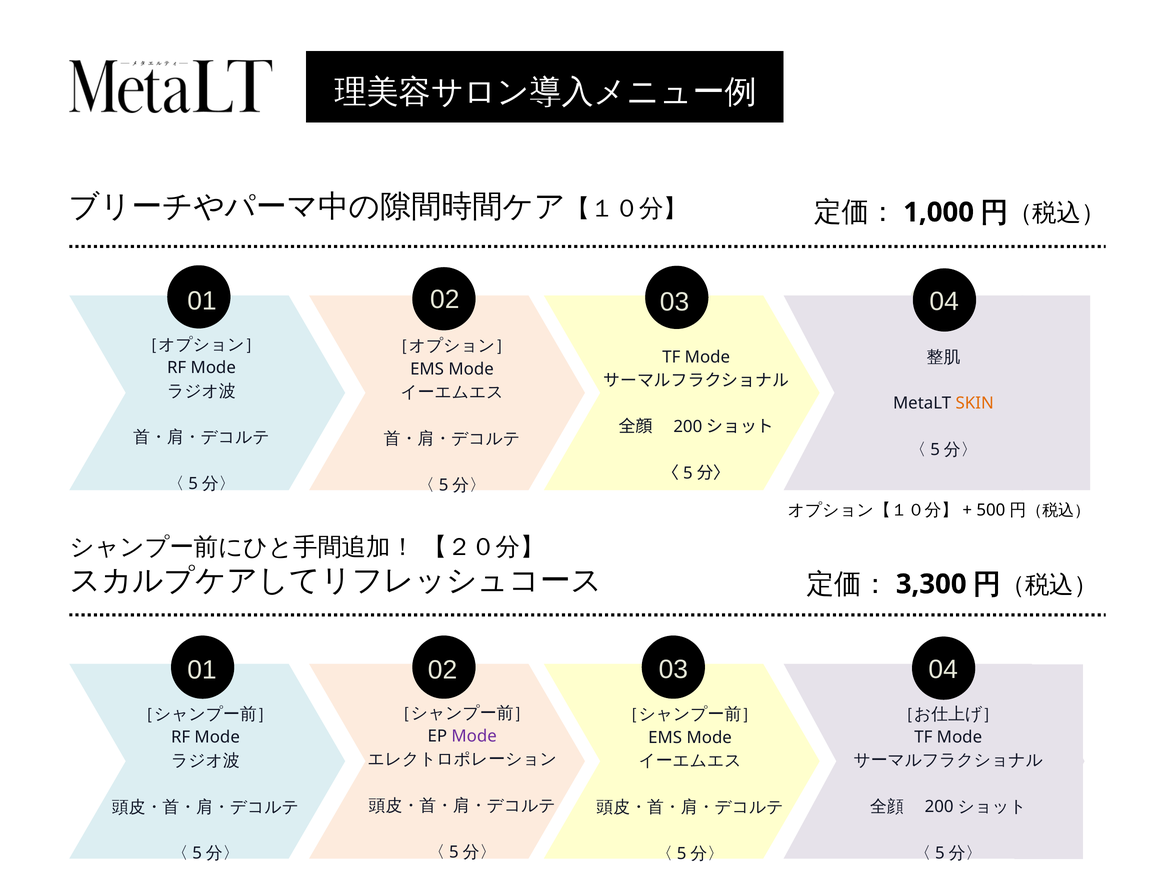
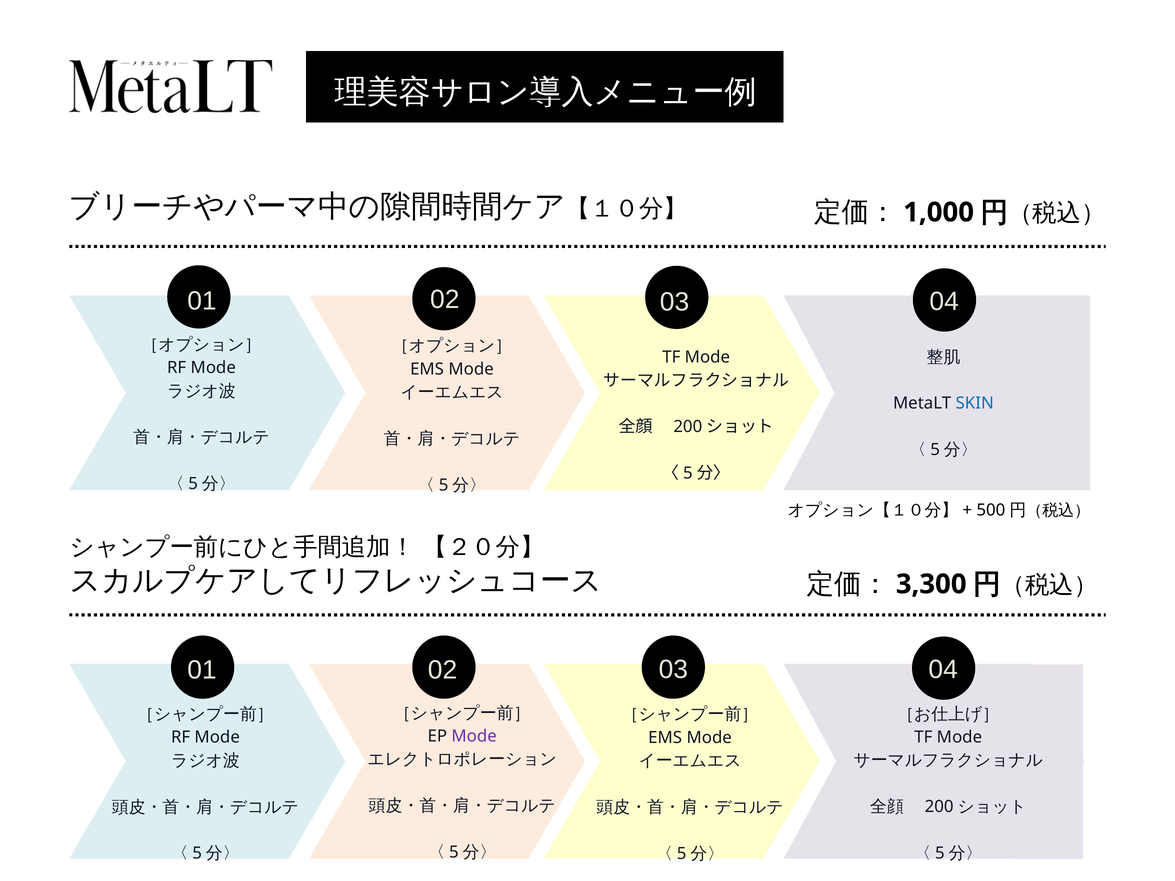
SKIN colour: orange -> blue (975, 404)
